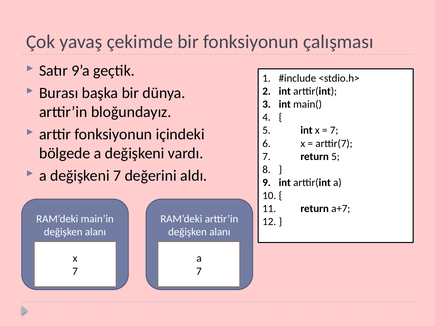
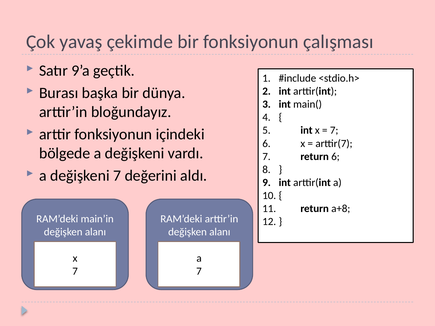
return 5: 5 -> 6 (335, 157)
a+7: a+7 -> a+8 (341, 209)
